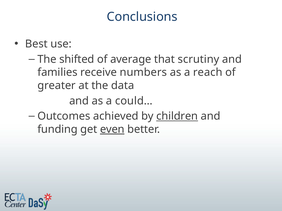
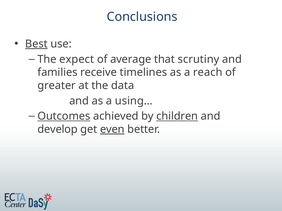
Best underline: none -> present (36, 44)
shifted: shifted -> expect (77, 59)
numbers: numbers -> timelines (143, 73)
could…: could… -> using… (134, 101)
Outcomes underline: none -> present (64, 116)
funding: funding -> develop (58, 130)
